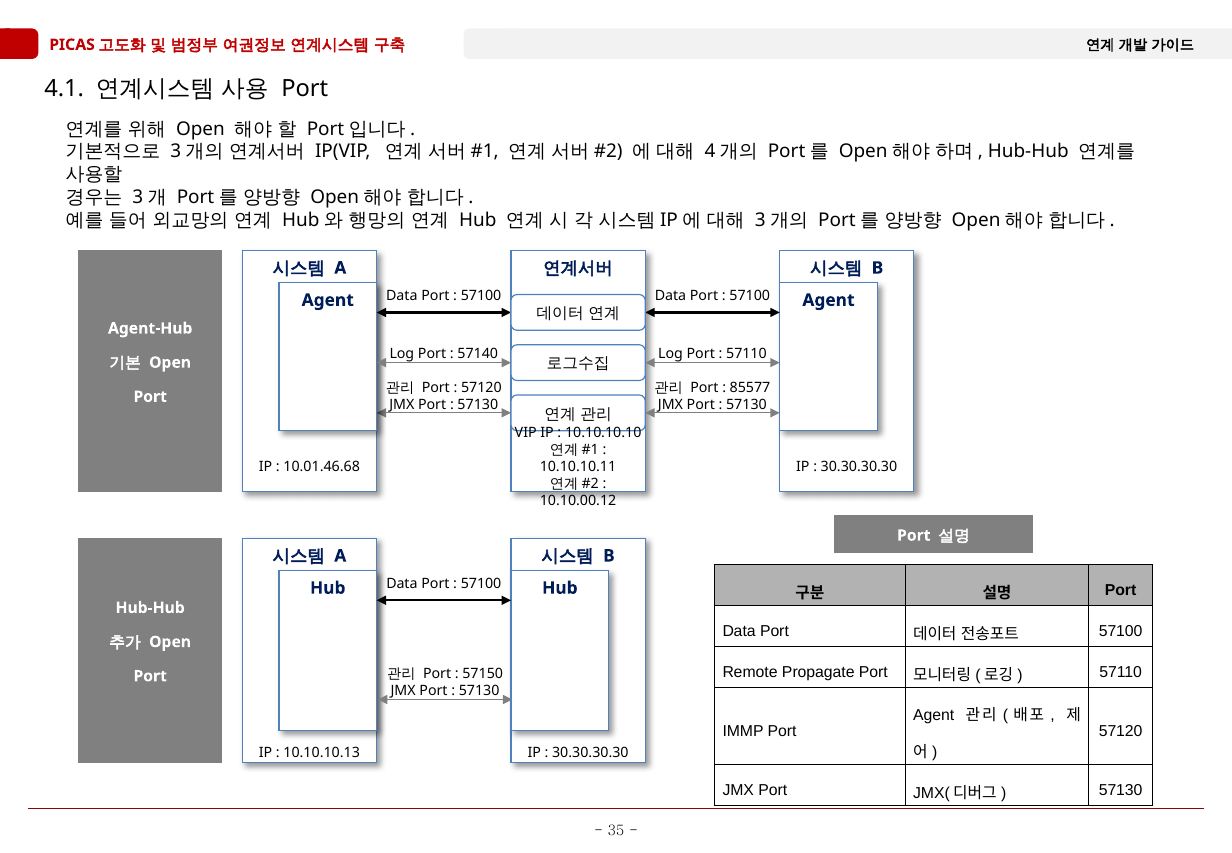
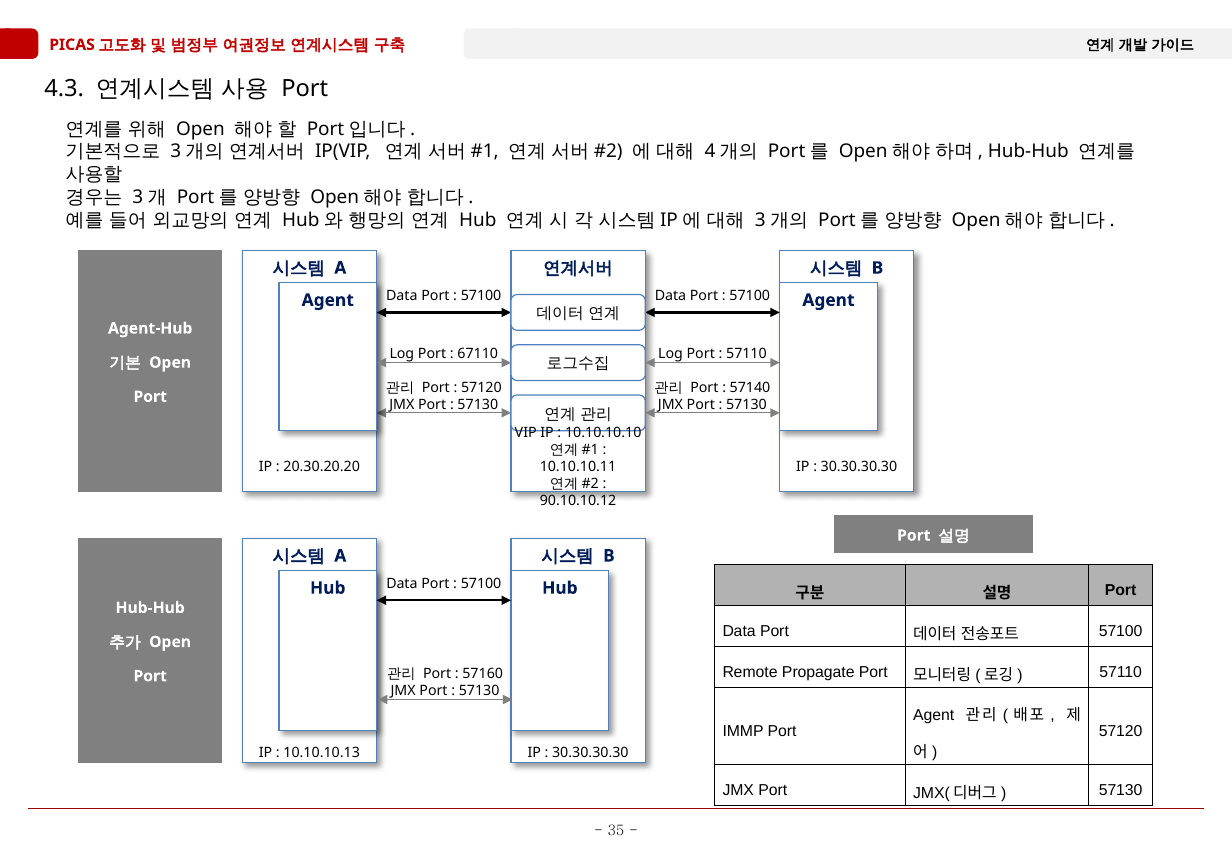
4.1: 4.1 -> 4.3 (64, 89)
57140: 57140 -> 67110 (478, 354)
85577: 85577 -> 57140 (750, 387)
10.01.46.68: 10.01.46.68 -> 20.30.20.20 (322, 466)
10.10.00.12: 10.10.00.12 -> 90.10.10.12 (578, 501)
57150: 57150 -> 57160 (483, 674)
